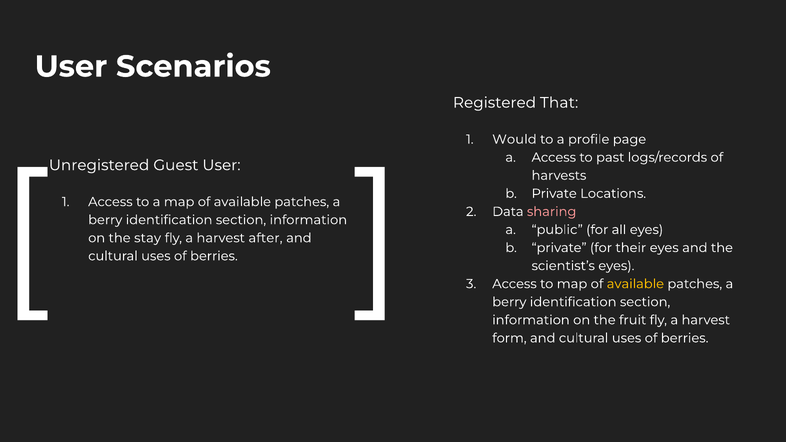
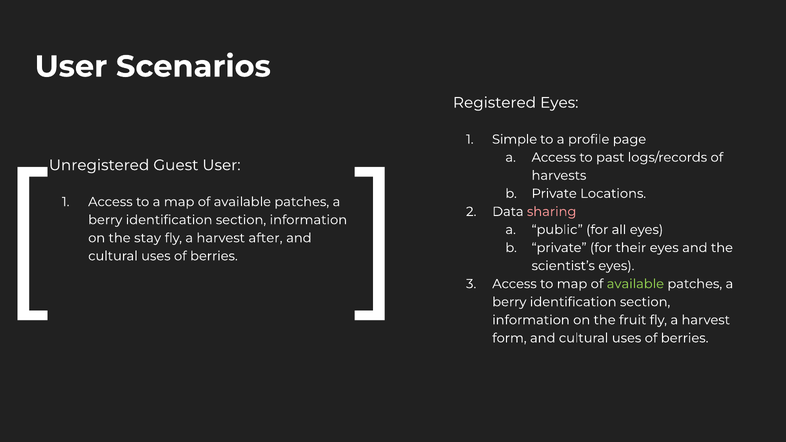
Registered That: That -> Eyes (559, 103)
Would: Would -> Simple (515, 139)
available colour: yellow -> light green (635, 284)
